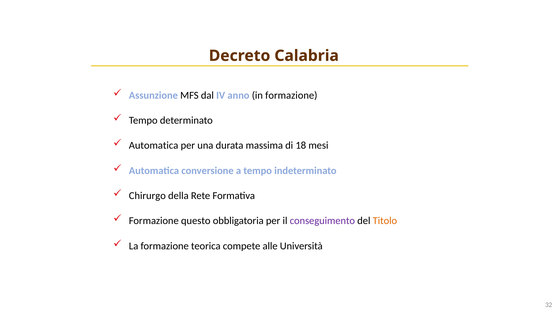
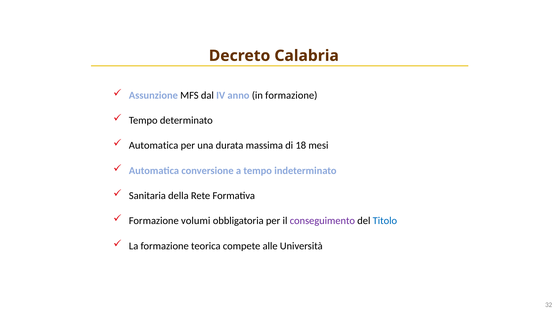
Chirurgo: Chirurgo -> Sanitaria (147, 195)
questo: questo -> volumi (196, 220)
Titolo colour: orange -> blue (385, 220)
